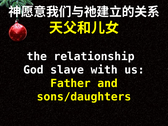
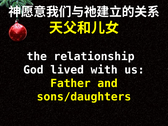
slave: slave -> lived (67, 70)
